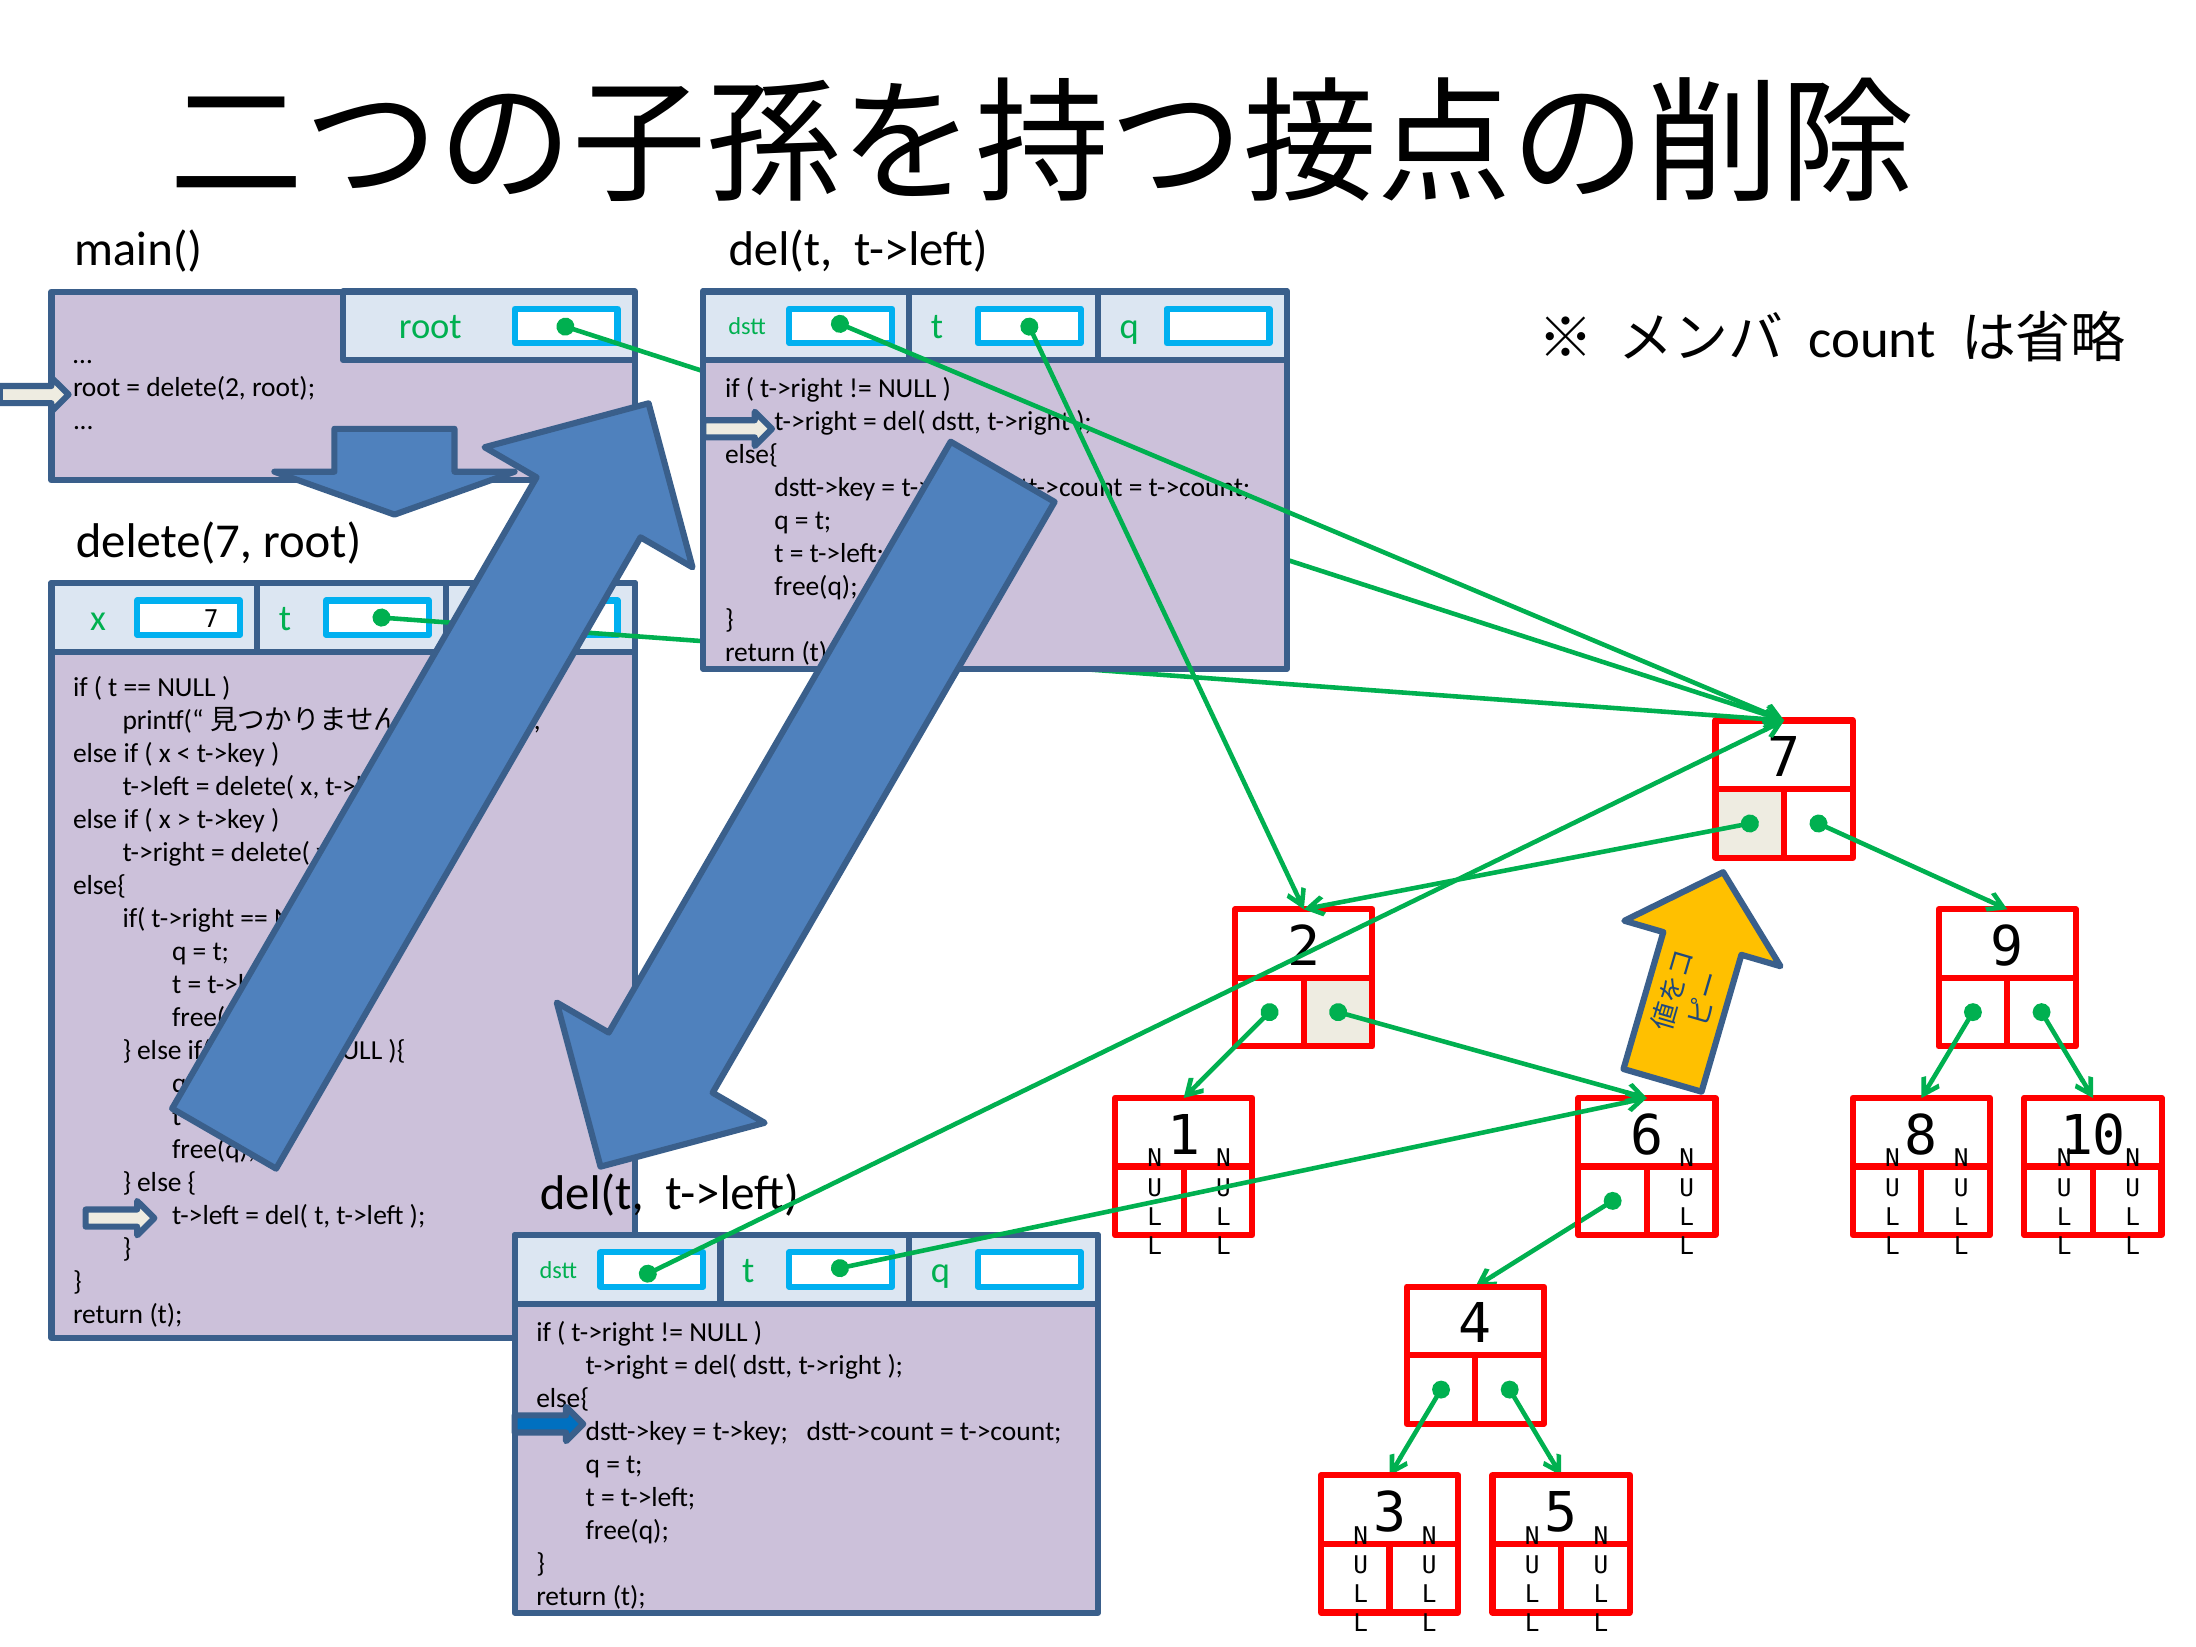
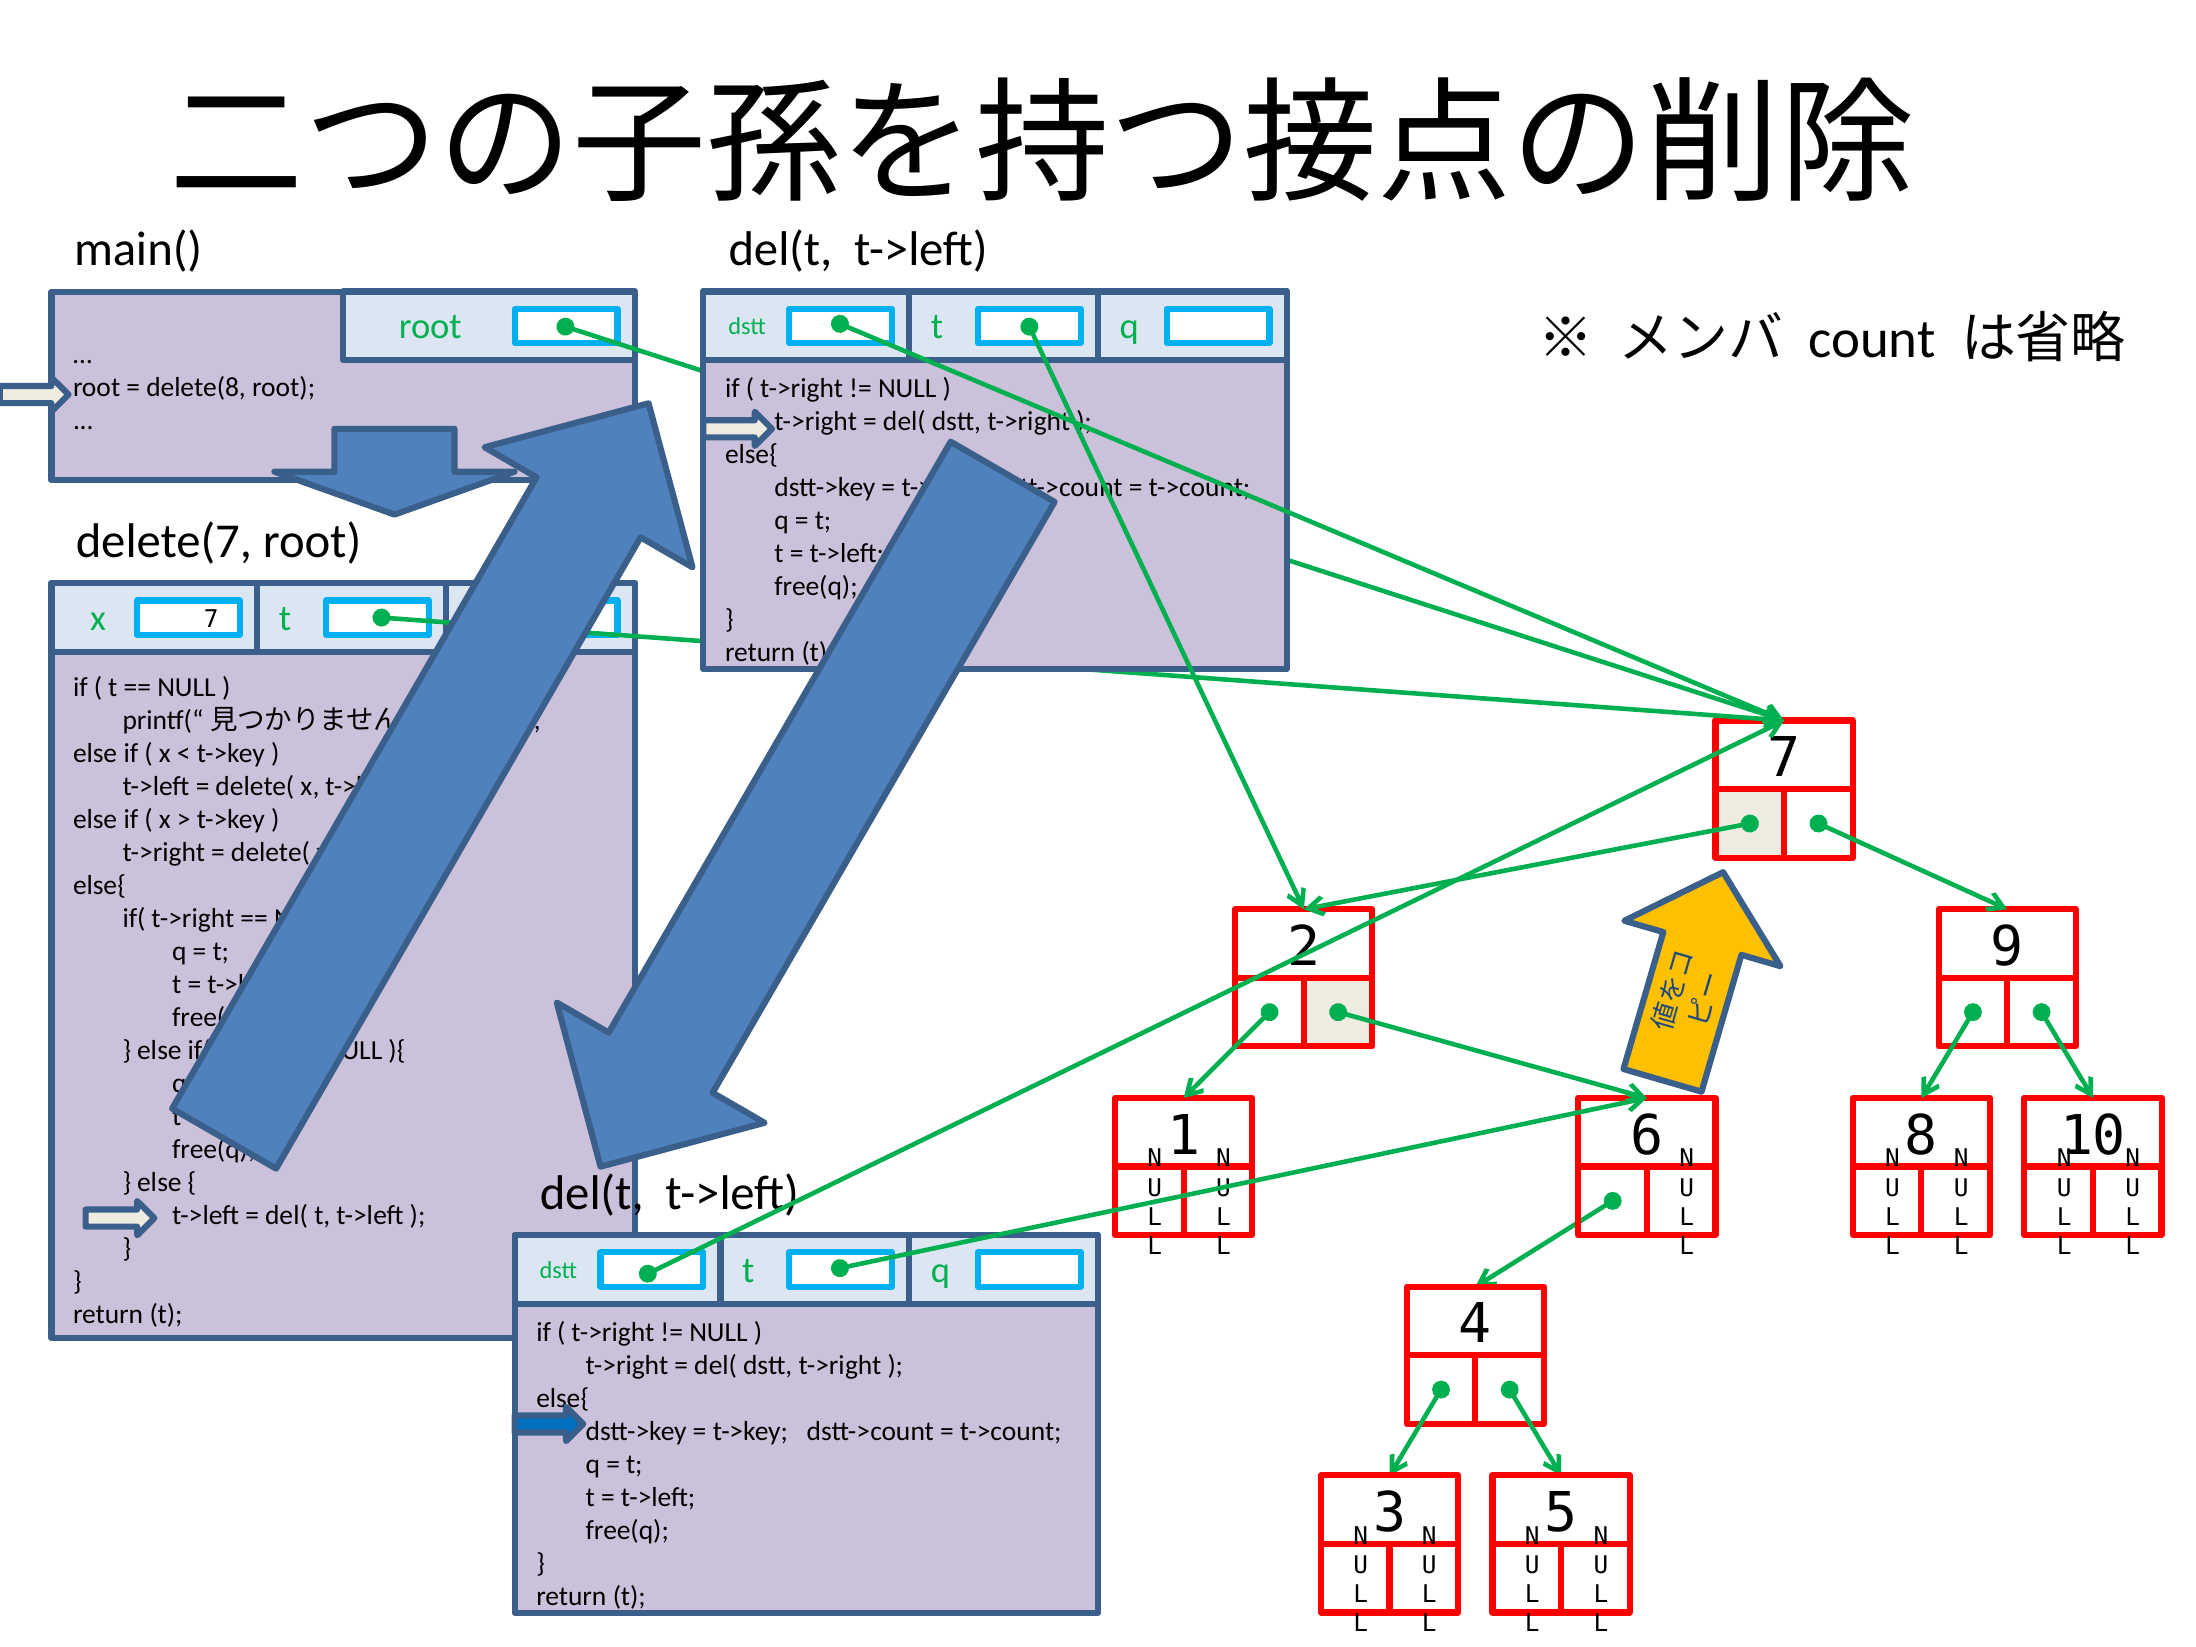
delete(2: delete(2 -> delete(8 (196, 388)
